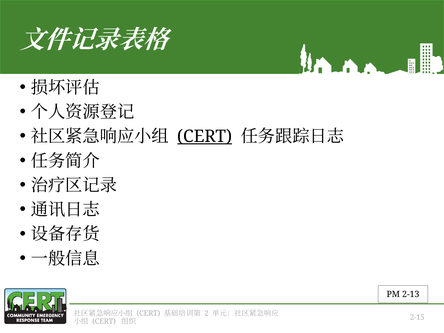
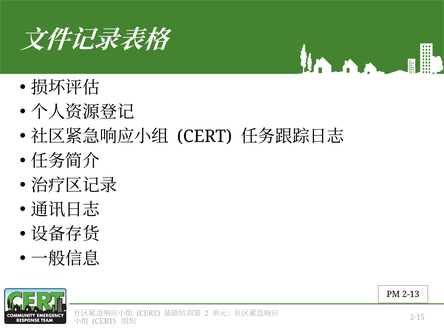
CERT underline: present -> none (205, 137)
